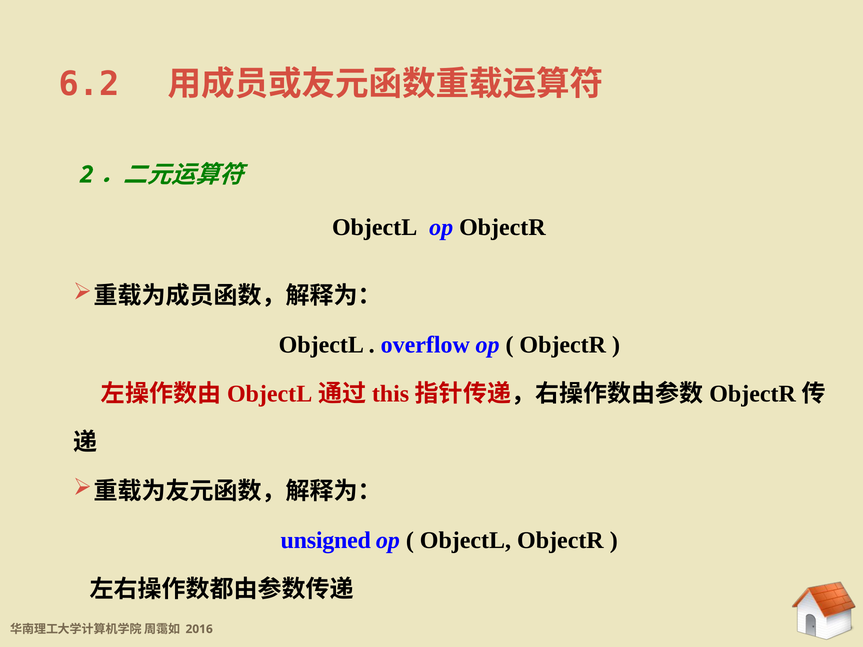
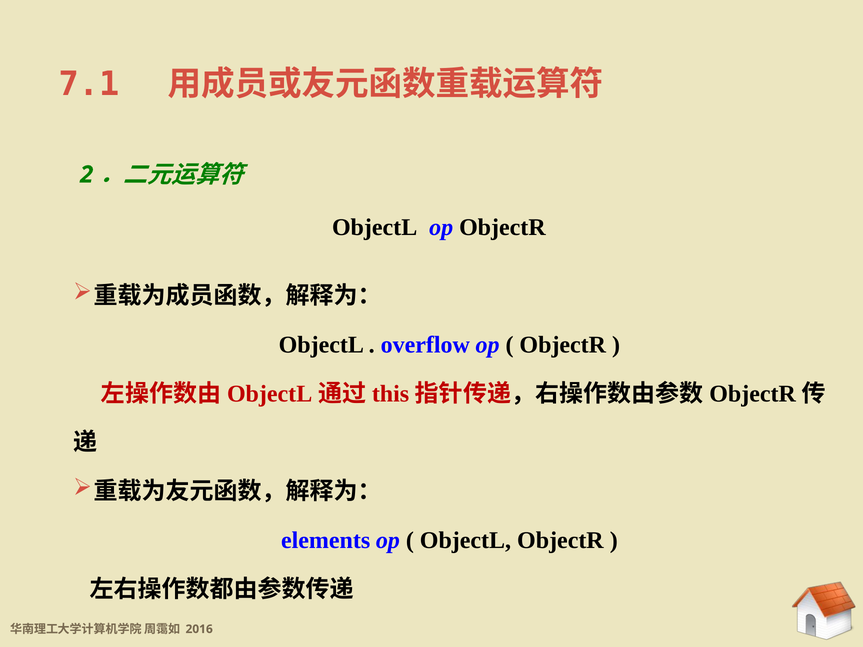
6.2: 6.2 -> 7.1 (89, 84)
unsigned: unsigned -> elements (326, 540)
